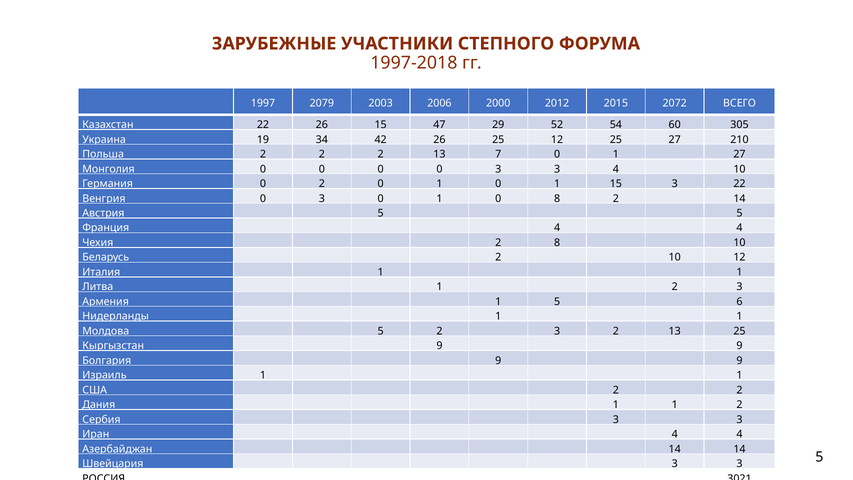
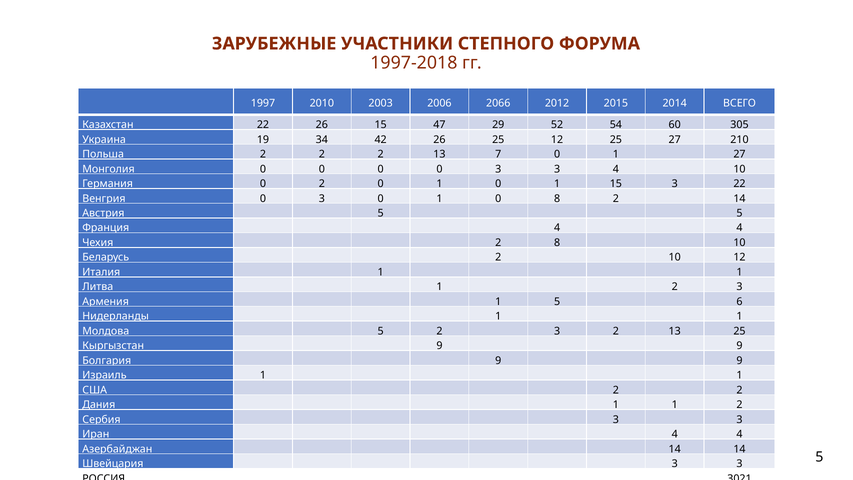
2079: 2079 -> 2010 (322, 103)
2000: 2000 -> 2066 (498, 103)
2072: 2072 -> 2014 (675, 103)
